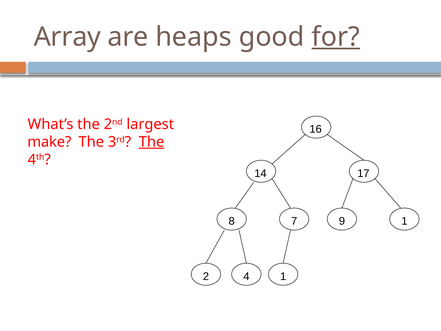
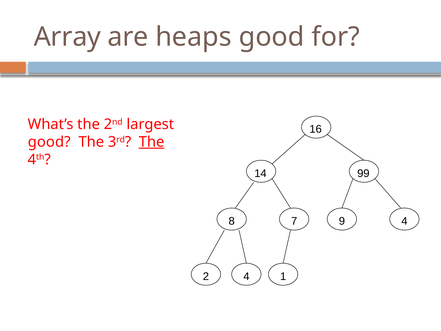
for underline: present -> none (336, 37)
make: make -> good (49, 142)
17: 17 -> 99 (363, 173)
9 1: 1 -> 4 (404, 221)
